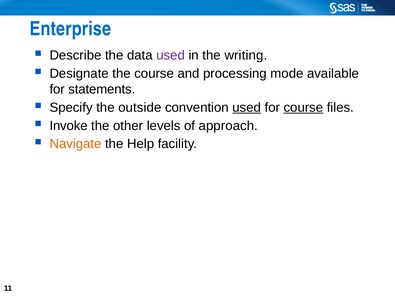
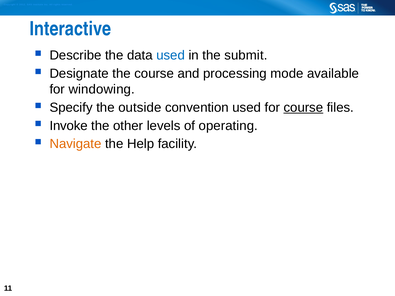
Enterprise: Enterprise -> Interactive (70, 29)
used colour: purple -> blue (171, 55)
writing: writing -> submit (246, 55)
statements: statements -> windowing (102, 89)
used underline: present -> none (247, 108)
approach: approach -> operating (228, 126)
